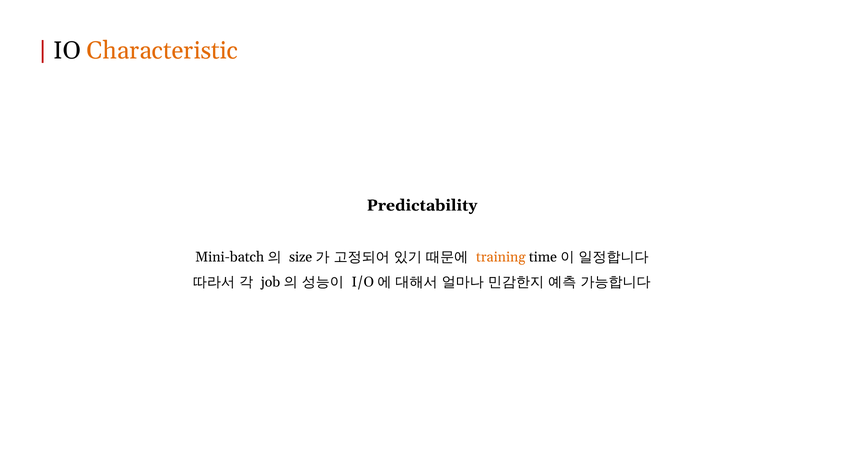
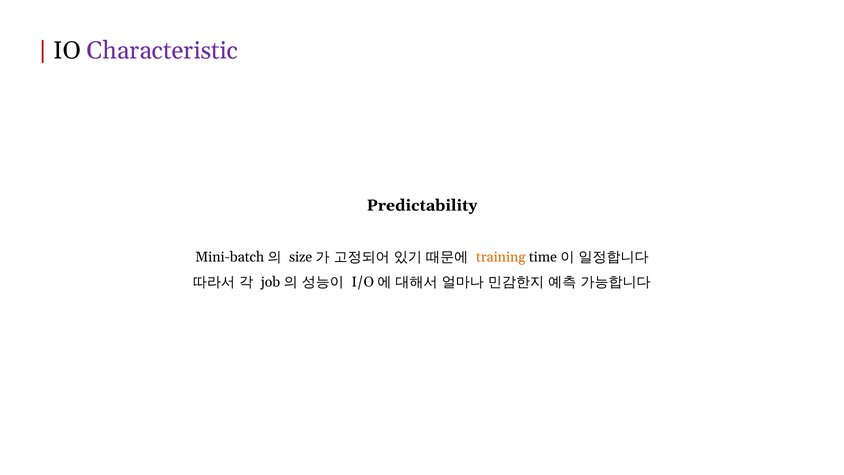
Characteristic colour: orange -> purple (163, 50)
